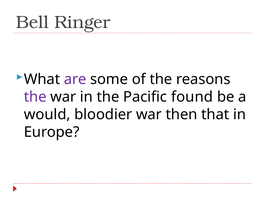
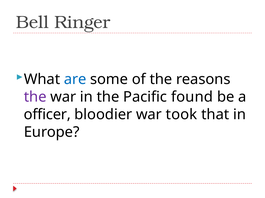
are colour: purple -> blue (75, 80)
would: would -> officer (47, 115)
then: then -> took (181, 115)
